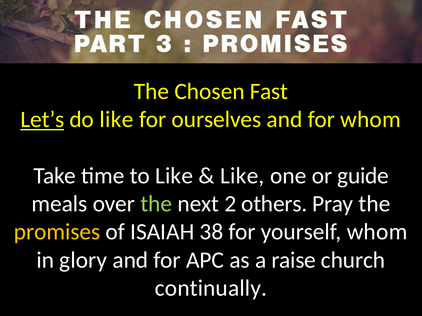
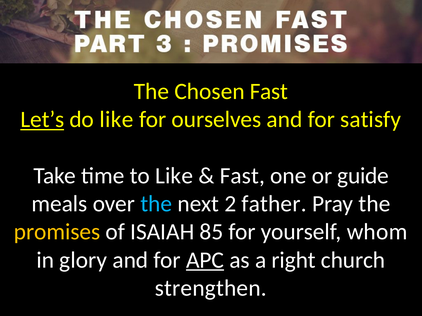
for whom: whom -> satisfy (371, 120)
Like: Like -> Fast (242, 176)
the colour: light green -> light blue (156, 204)
others: others -> father (274, 204)
38: 38 -> 85 (211, 232)
APC underline: none -> present (205, 260)
raise: raise -> right (294, 260)
continually: continually -> strengthen (211, 289)
